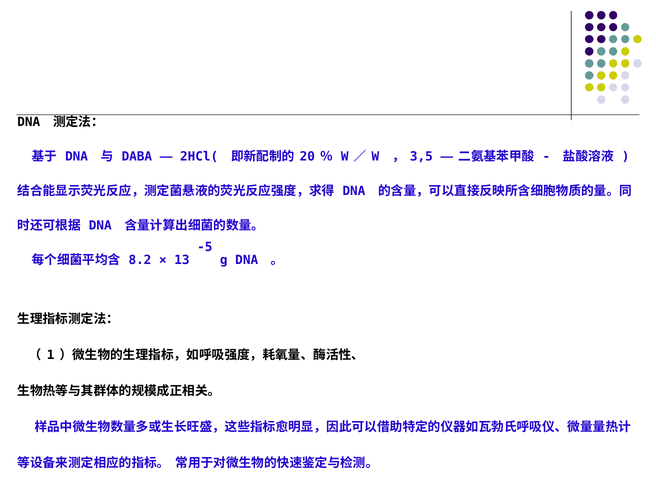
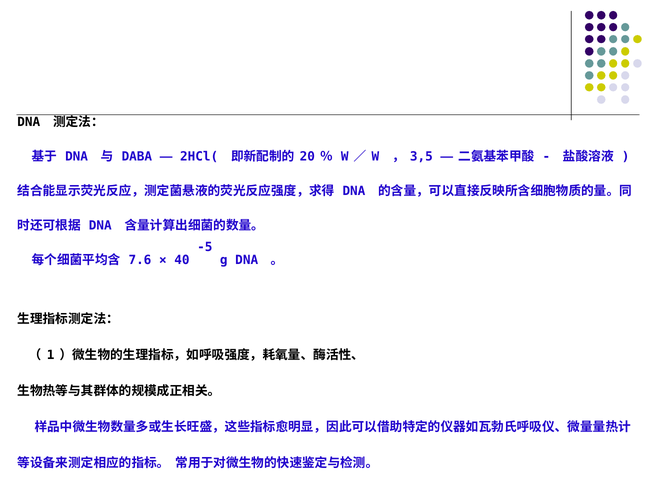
8.2: 8.2 -> 7.6 (140, 260)
13: 13 -> 40 (182, 260)
